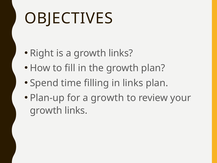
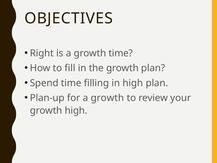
a growth links: links -> time (121, 53)
in links: links -> high (133, 83)
links: links -> high (76, 110)
